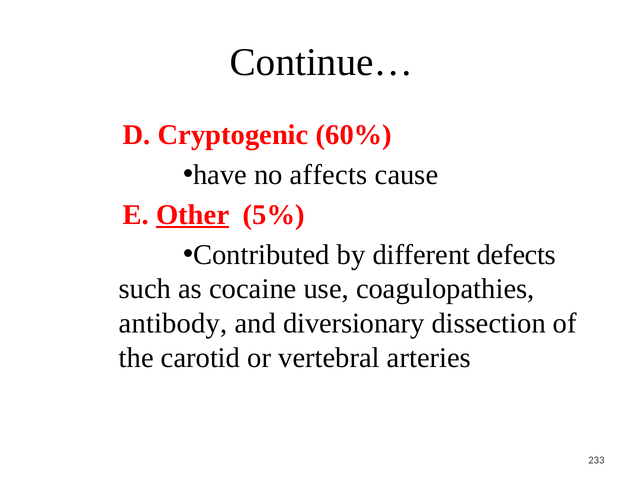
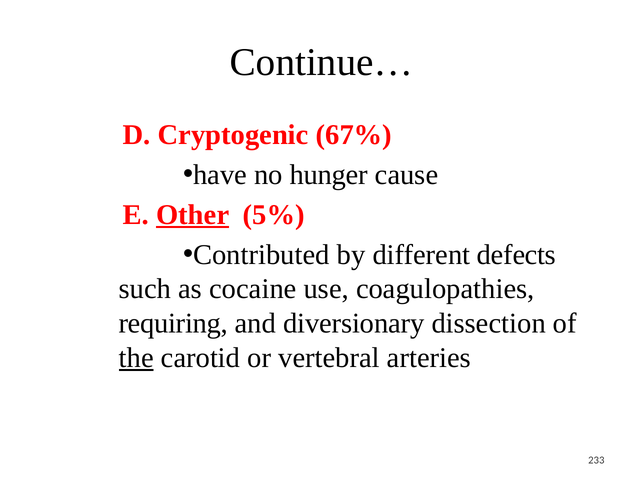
60%: 60% -> 67% (354, 135)
affects: affects -> hunger (329, 175)
antibody: antibody -> requiring (173, 324)
the underline: none -> present (136, 358)
